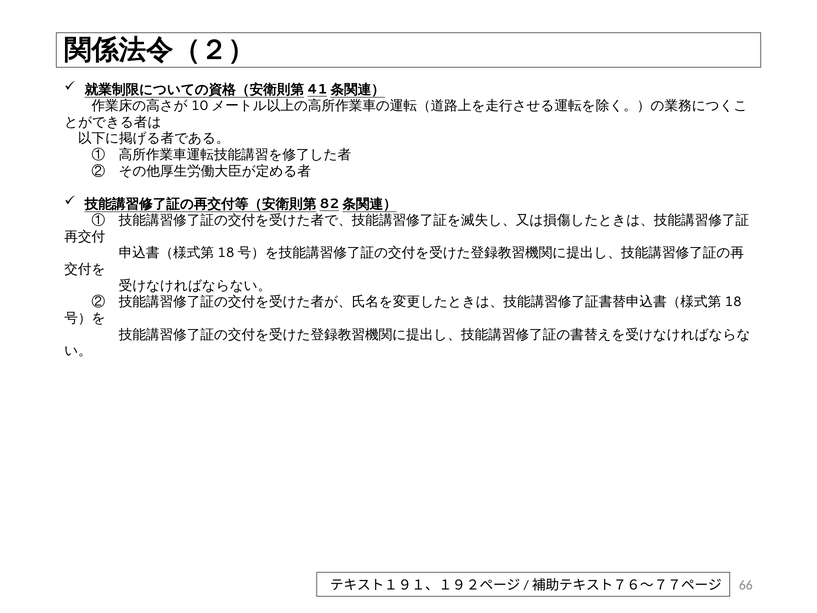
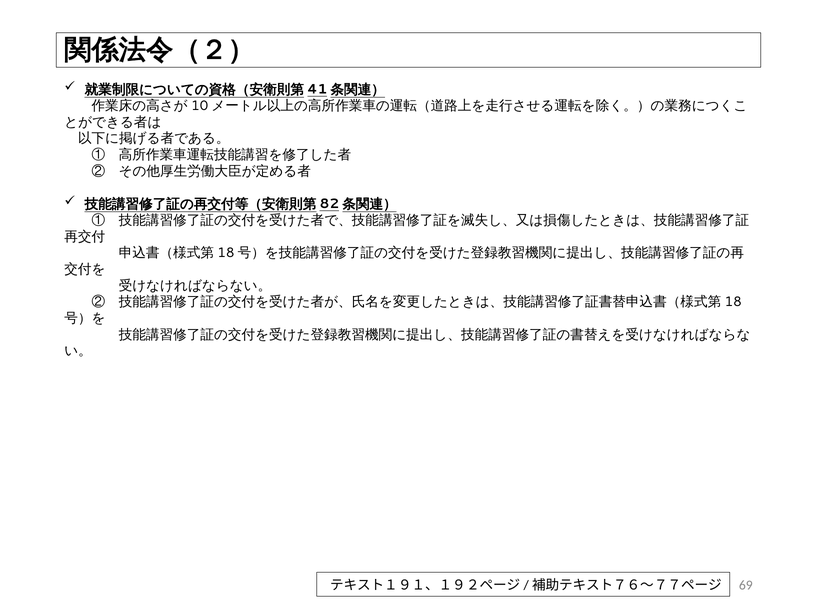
66: 66 -> 69 (746, 585)
